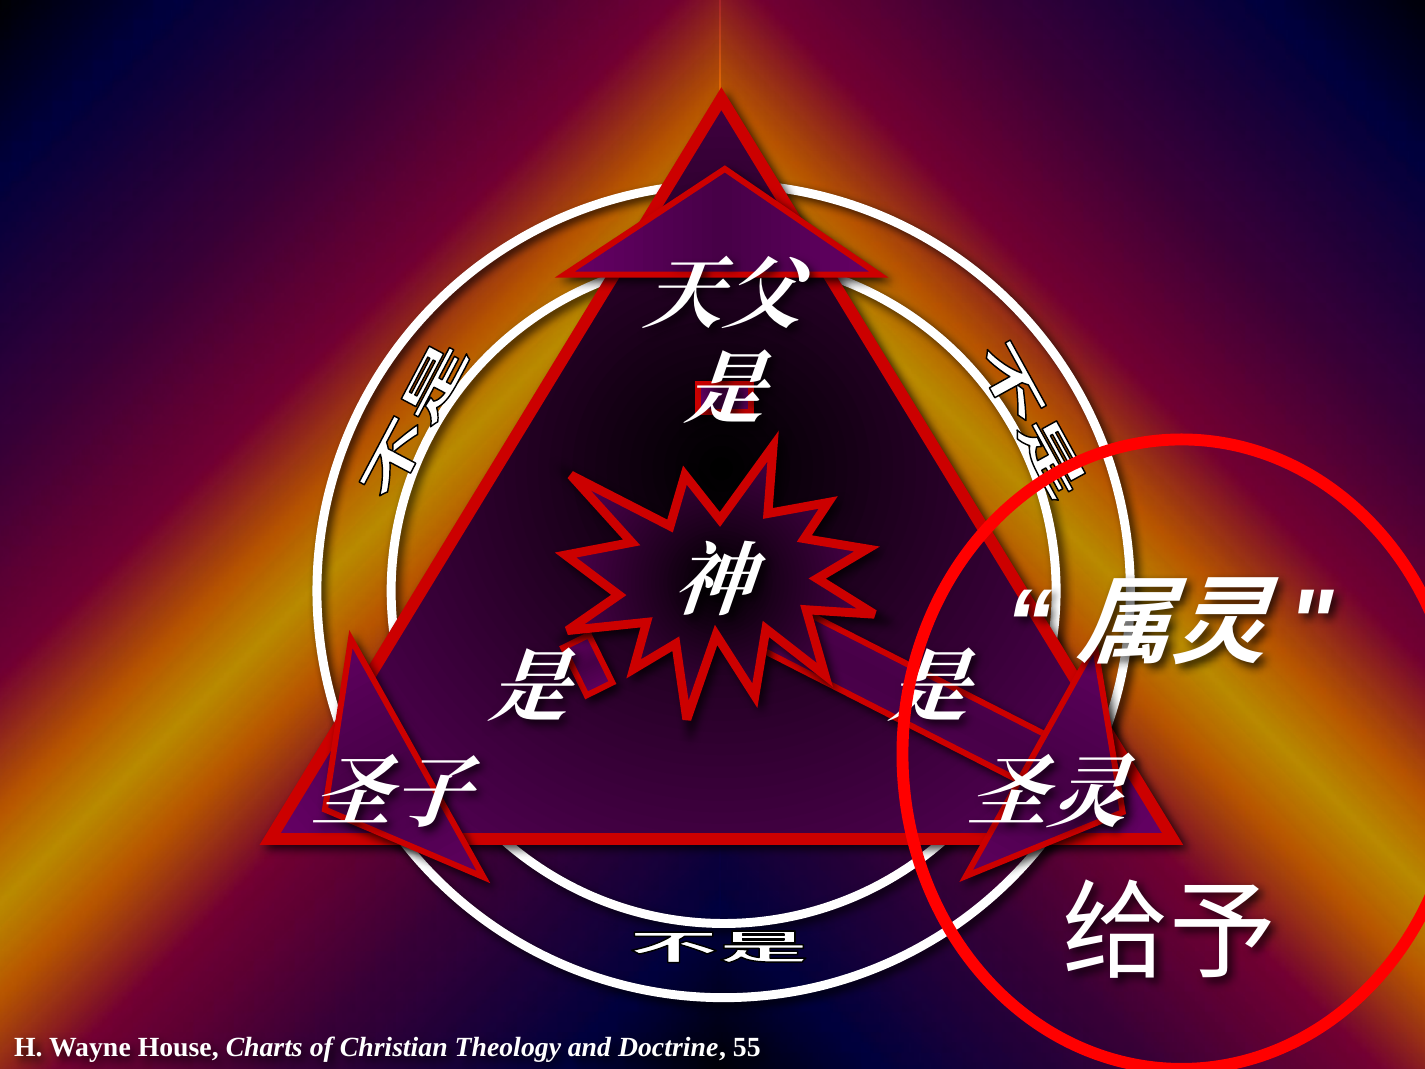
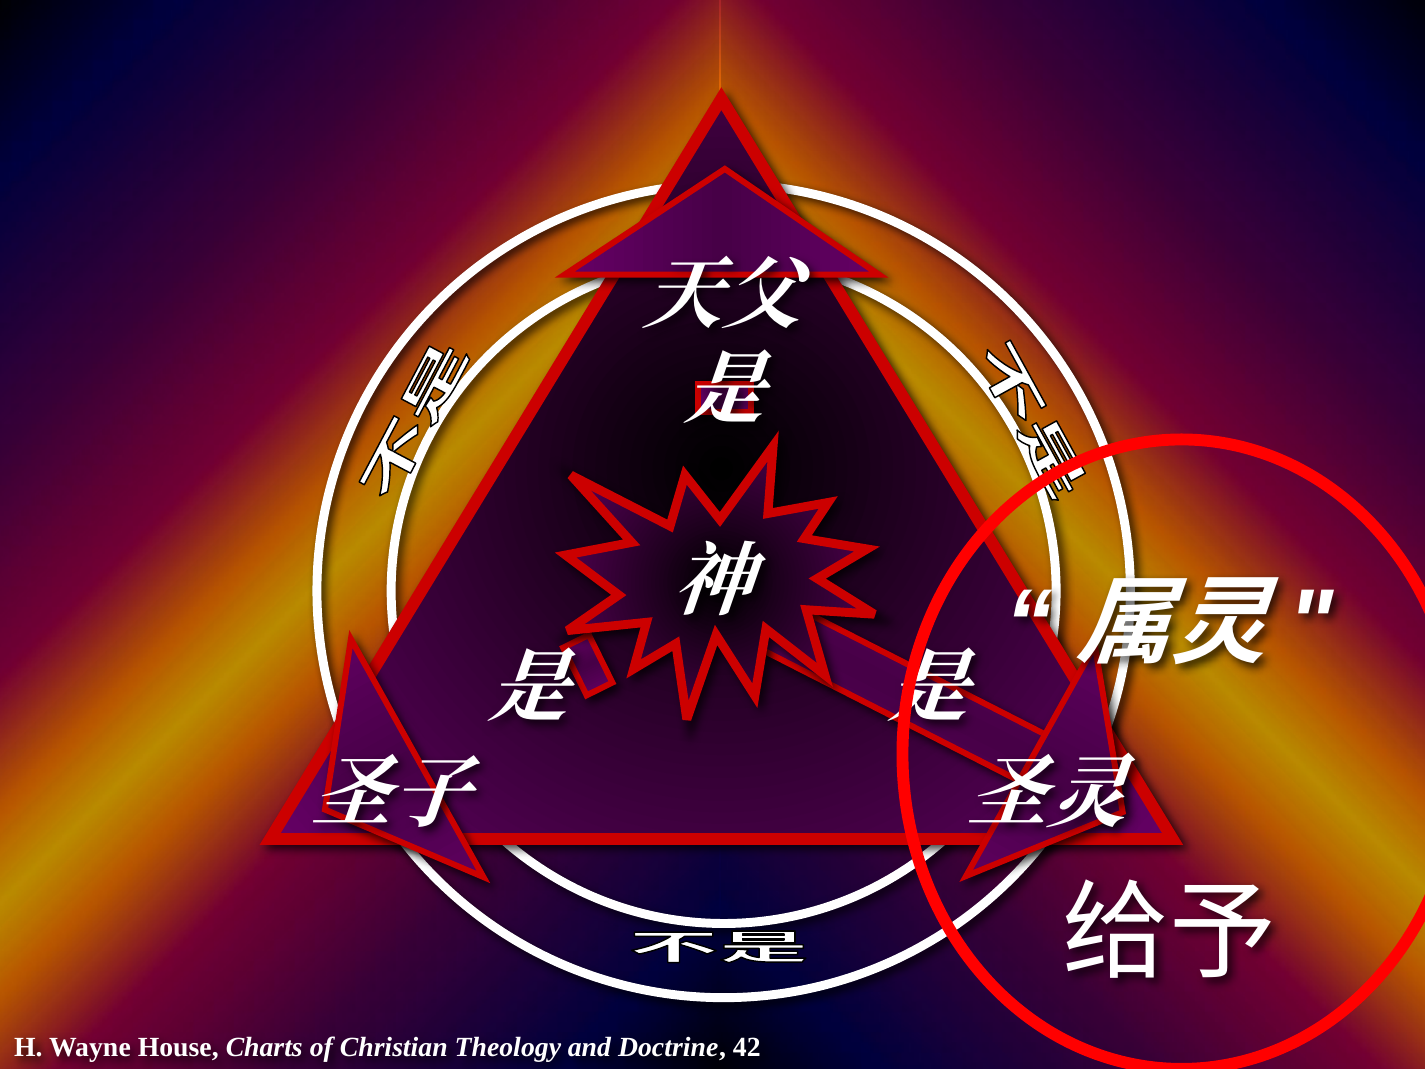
55: 55 -> 42 (747, 1047)
